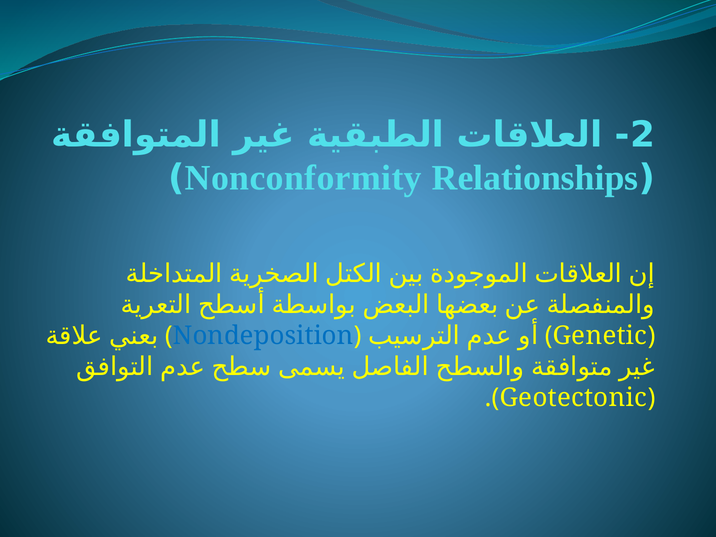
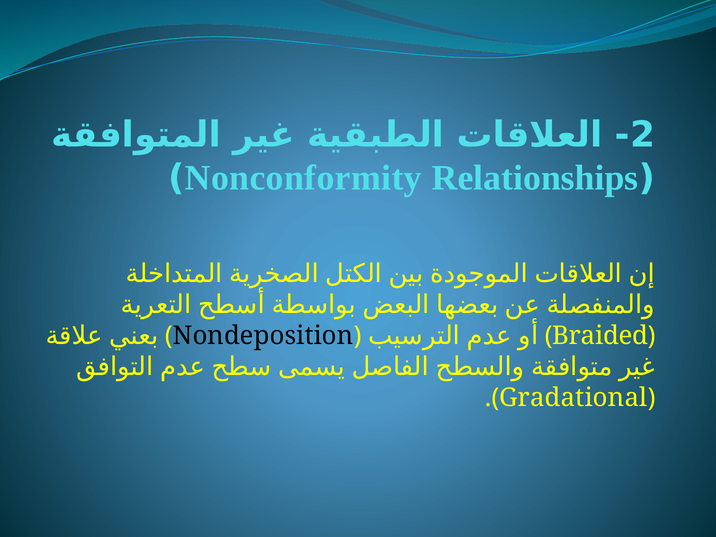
Nondeposition colour: blue -> black (263, 336)
Genetic: Genetic -> Braided (600, 336)
Geotectonic: Geotectonic -> Gradational (573, 398)
